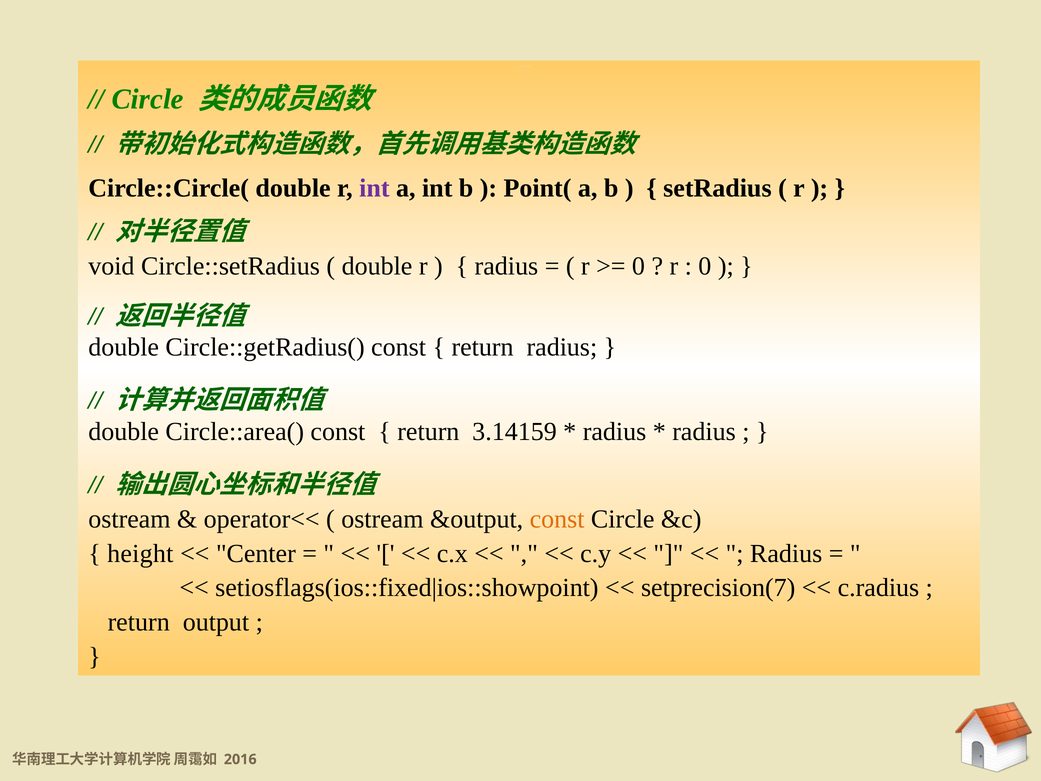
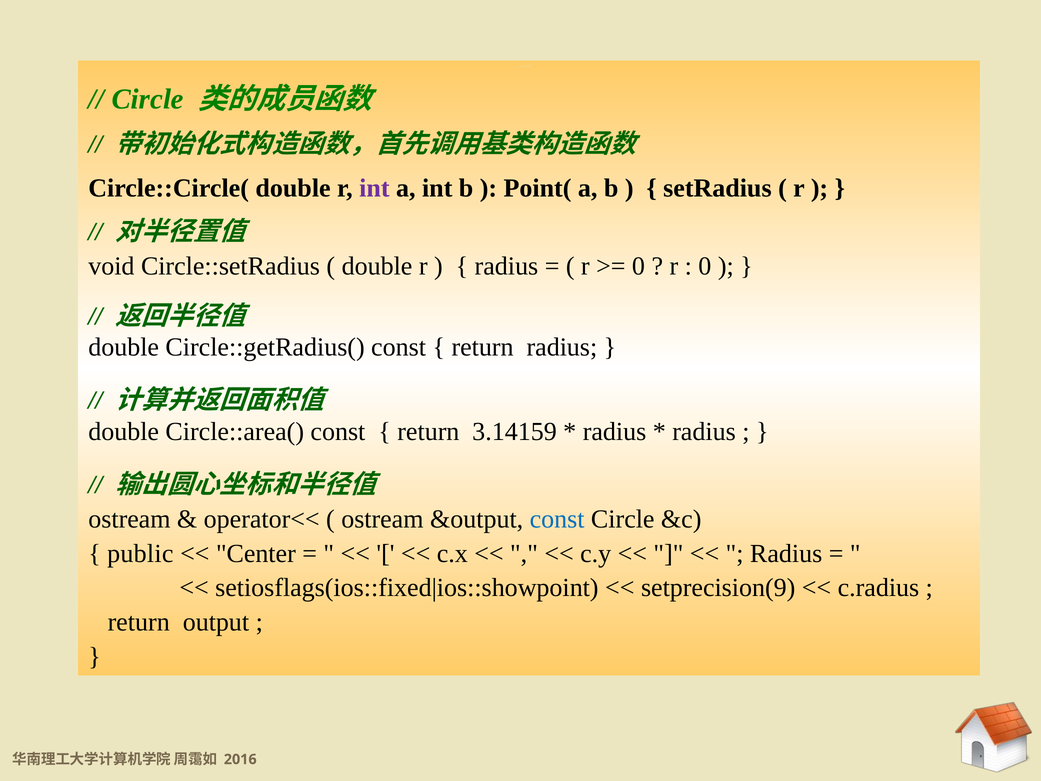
const colour: orange -> blue (557, 519)
height: height -> public (140, 553)
setprecision(7: setprecision(7 -> setprecision(9 (718, 588)
